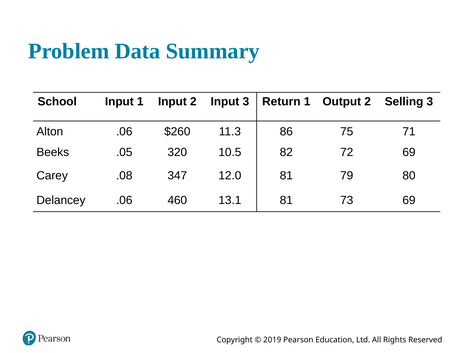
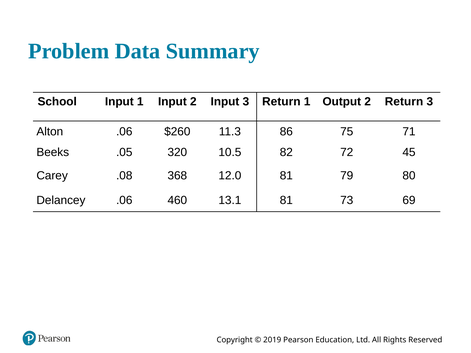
2 Selling: Selling -> Return (404, 102)
72 69: 69 -> 45 (409, 152)
347: 347 -> 368 (177, 176)
